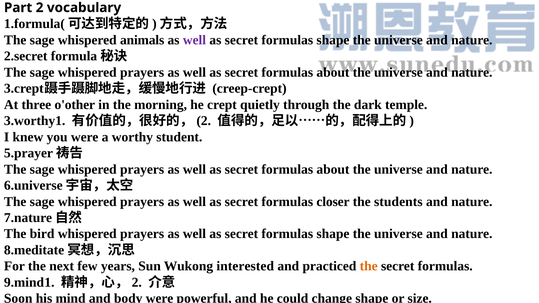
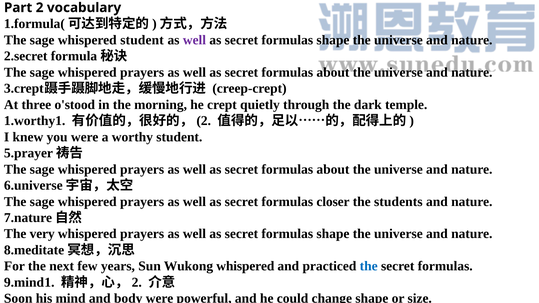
whispered animals: animals -> student (142, 40)
o'other: o'other -> o'stood (75, 105)
3.worthy1: 3.worthy1 -> 1.worthy1 (35, 121)
bird: bird -> very (42, 234)
Wukong interested: interested -> whispered (245, 266)
the colour: orange -> blue (369, 266)
